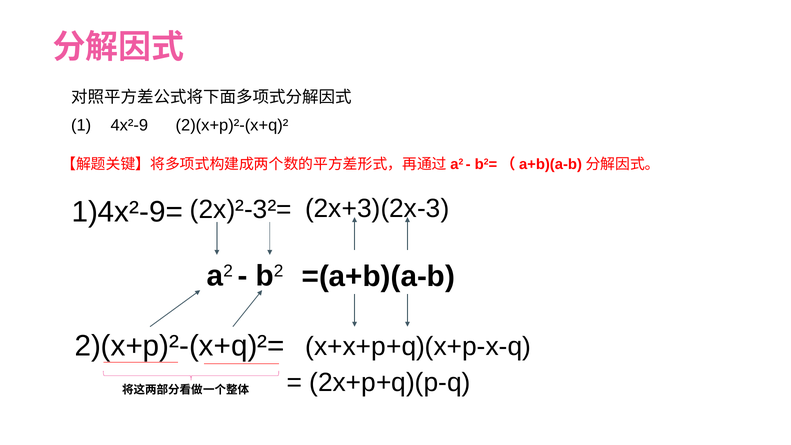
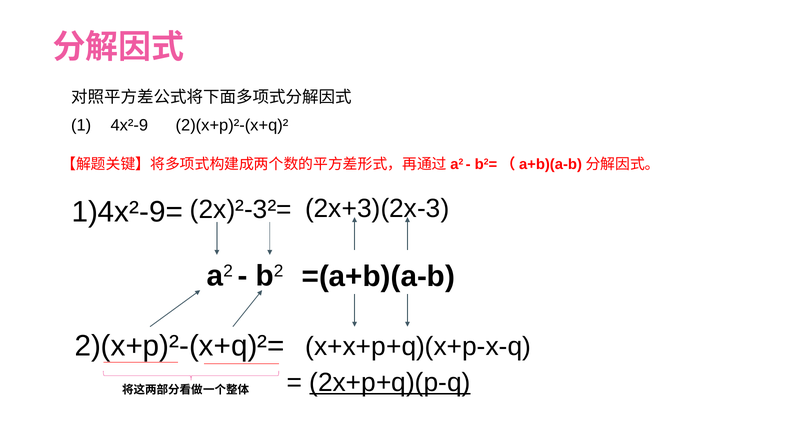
2x+p+q)(p-q underline: none -> present (390, 383)
